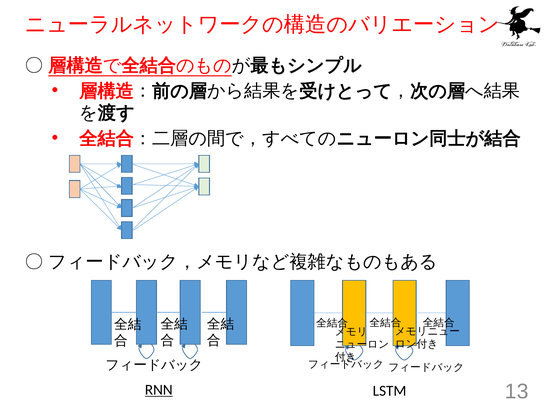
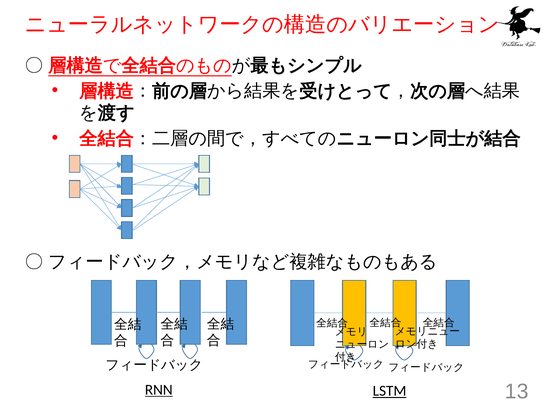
LSTM underline: none -> present (390, 391)
